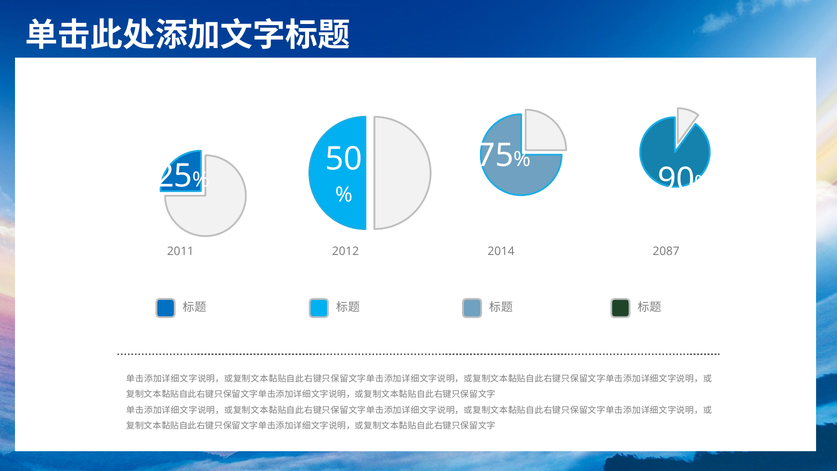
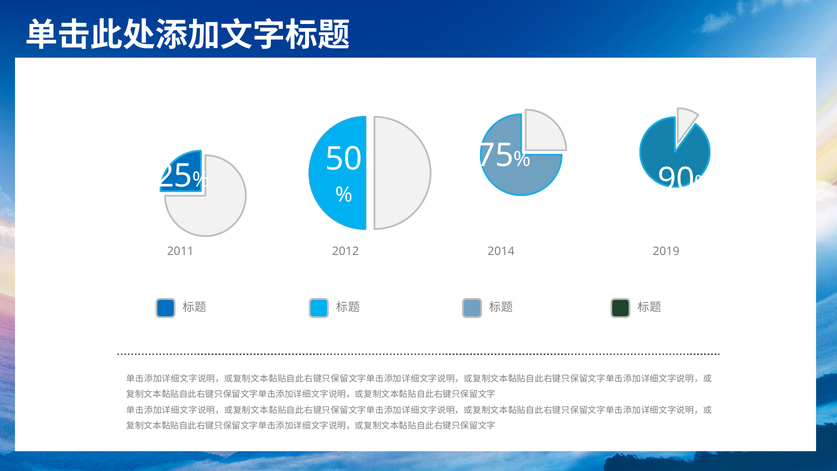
2087: 2087 -> 2019 (666, 251)
